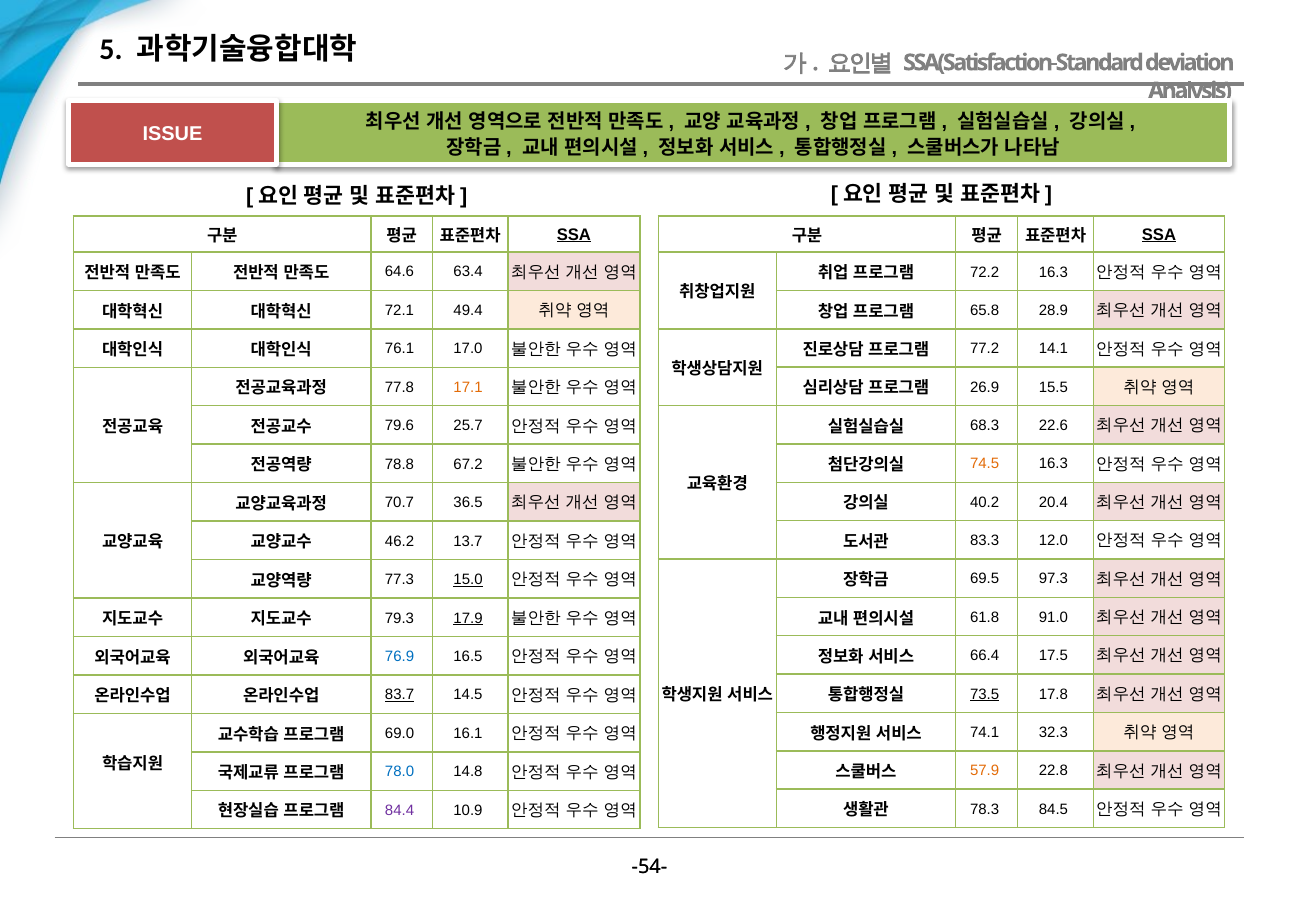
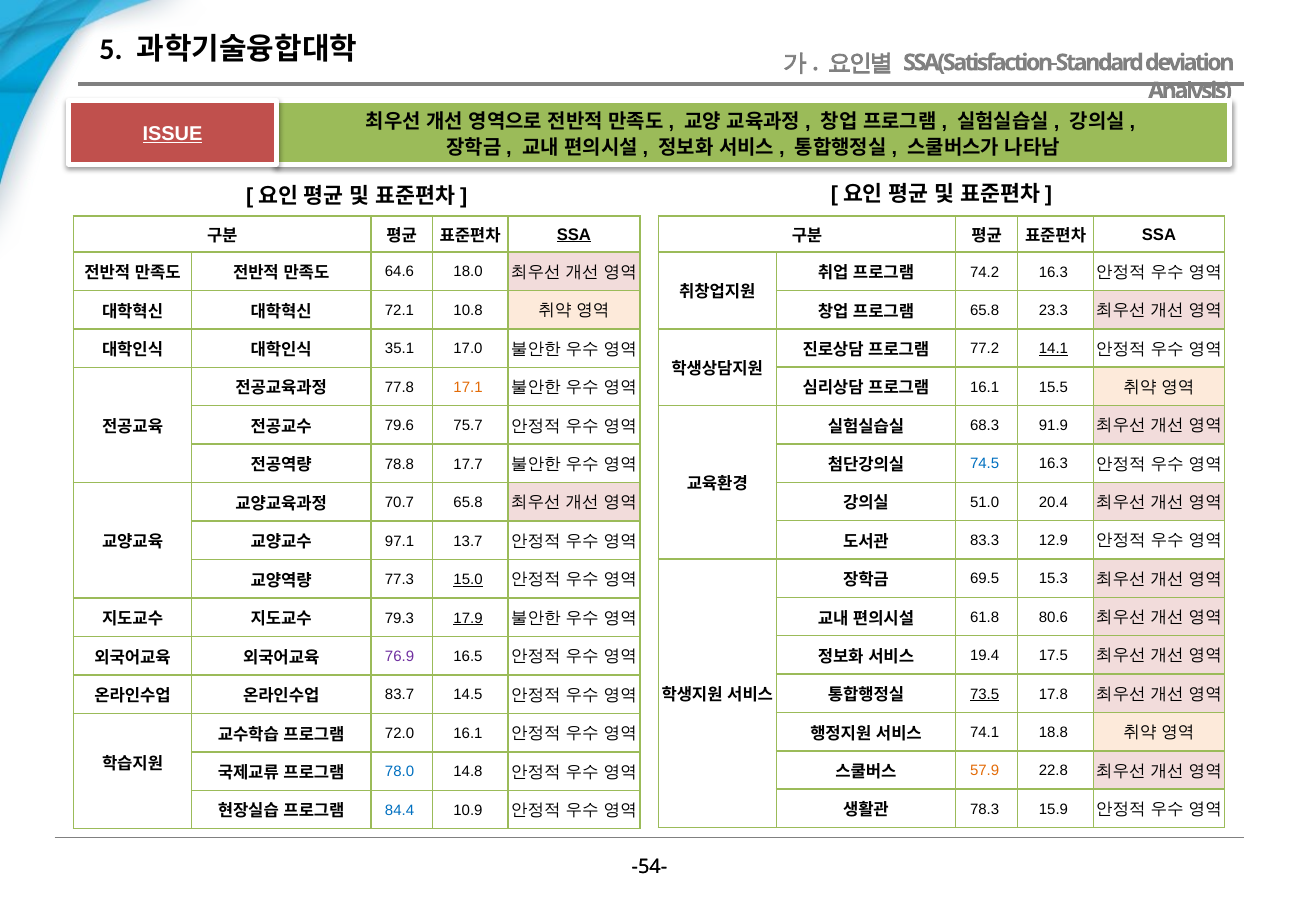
ISSUE underline: none -> present (172, 134)
SSA underline: present -> none (1159, 234)
63.4: 63.4 -> 18.0 (468, 272)
72.2: 72.2 -> 74.2 (985, 272)
49.4: 49.4 -> 10.8 (468, 310)
28.9: 28.9 -> 23.3 (1053, 310)
76.1: 76.1 -> 35.1 (400, 349)
14.1 underline: none -> present (1053, 349)
26.9: 26.9 -> 16.1 (985, 387)
22.6: 22.6 -> 91.9 (1053, 425)
25.7: 25.7 -> 75.7 (468, 425)
74.5 colour: orange -> blue (985, 464)
67.2: 67.2 -> 17.7 (468, 464)
40.2: 40.2 -> 51.0 (985, 502)
70.7 36.5: 36.5 -> 65.8 (468, 502)
12.0: 12.0 -> 12.9 (1053, 540)
46.2: 46.2 -> 97.1 (400, 541)
97.3: 97.3 -> 15.3 (1053, 579)
91.0: 91.0 -> 80.6 (1053, 617)
66.4: 66.4 -> 19.4 (985, 655)
76.9 colour: blue -> purple (400, 656)
83.7 underline: present -> none (400, 694)
32.3: 32.3 -> 18.8 (1053, 732)
69.0: 69.0 -> 72.0 (400, 733)
84.5: 84.5 -> 15.9 (1053, 809)
84.4 colour: purple -> blue (400, 810)
